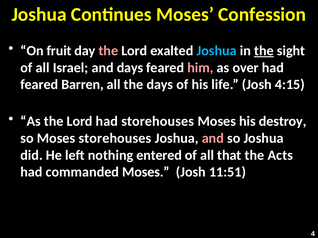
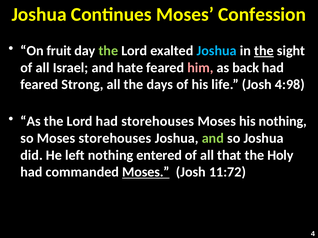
the colour: pink -> light green (108, 51)
and days: days -> hate (130, 68)
over: over -> back (246, 68)
Barren: Barren -> Strong (82, 85)
4:15: 4:15 -> 4:98 (290, 85)
his destroy: destroy -> nothing (283, 121)
and colour: pink -> light green (213, 138)
Acts: Acts -> Holy (280, 155)
Moses underline: none -> present (146, 172)
11:51: 11:51 -> 11:72 (227, 172)
